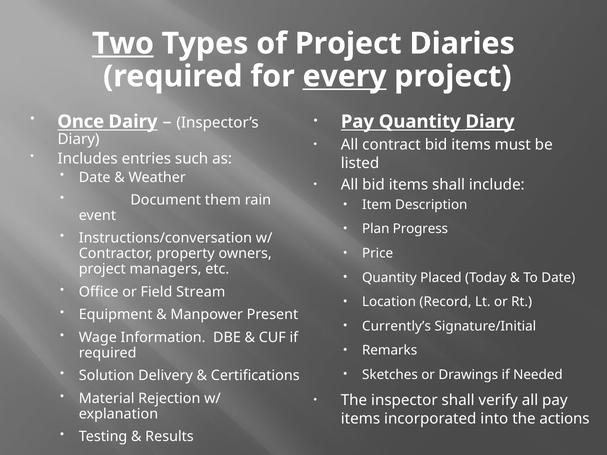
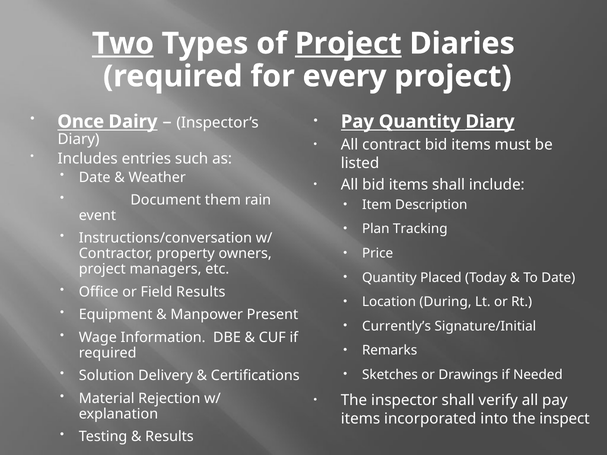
Project underline: none -> present (348, 44)
every underline: present -> none (345, 76)
Progress: Progress -> Tracking (420, 229)
Field Stream: Stream -> Results (201, 292)
Record: Record -> During (445, 302)
actions: actions -> inspect (564, 419)
